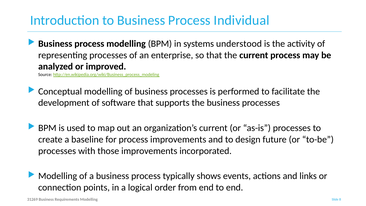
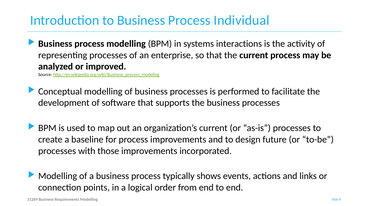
understood: understood -> interactions (239, 44)
